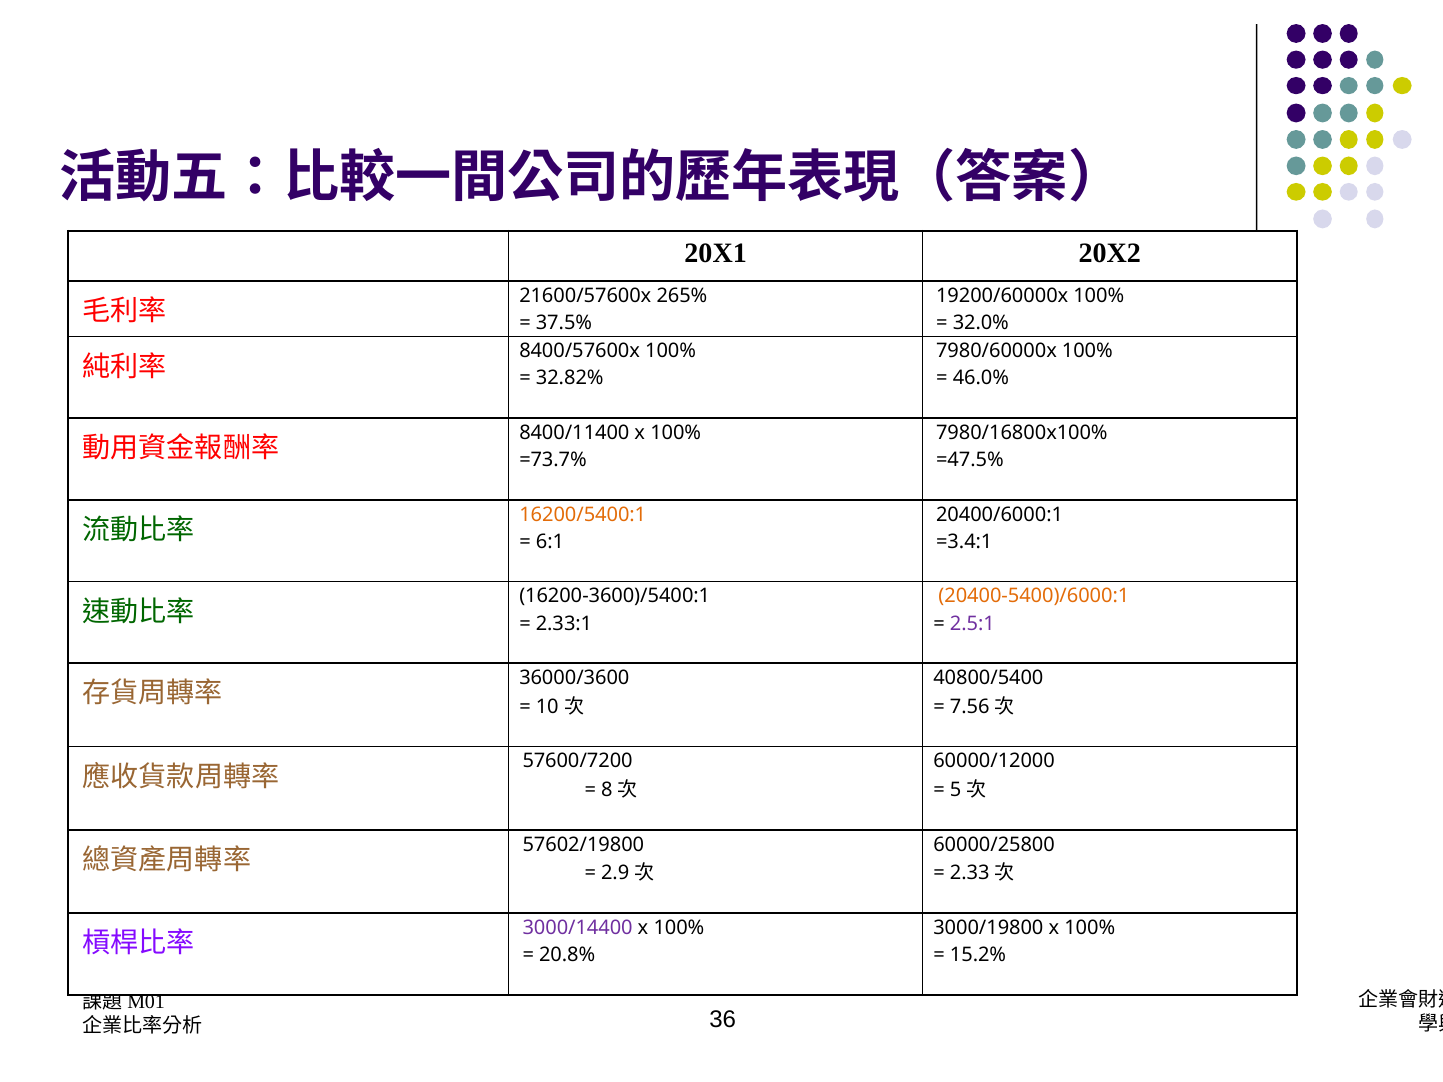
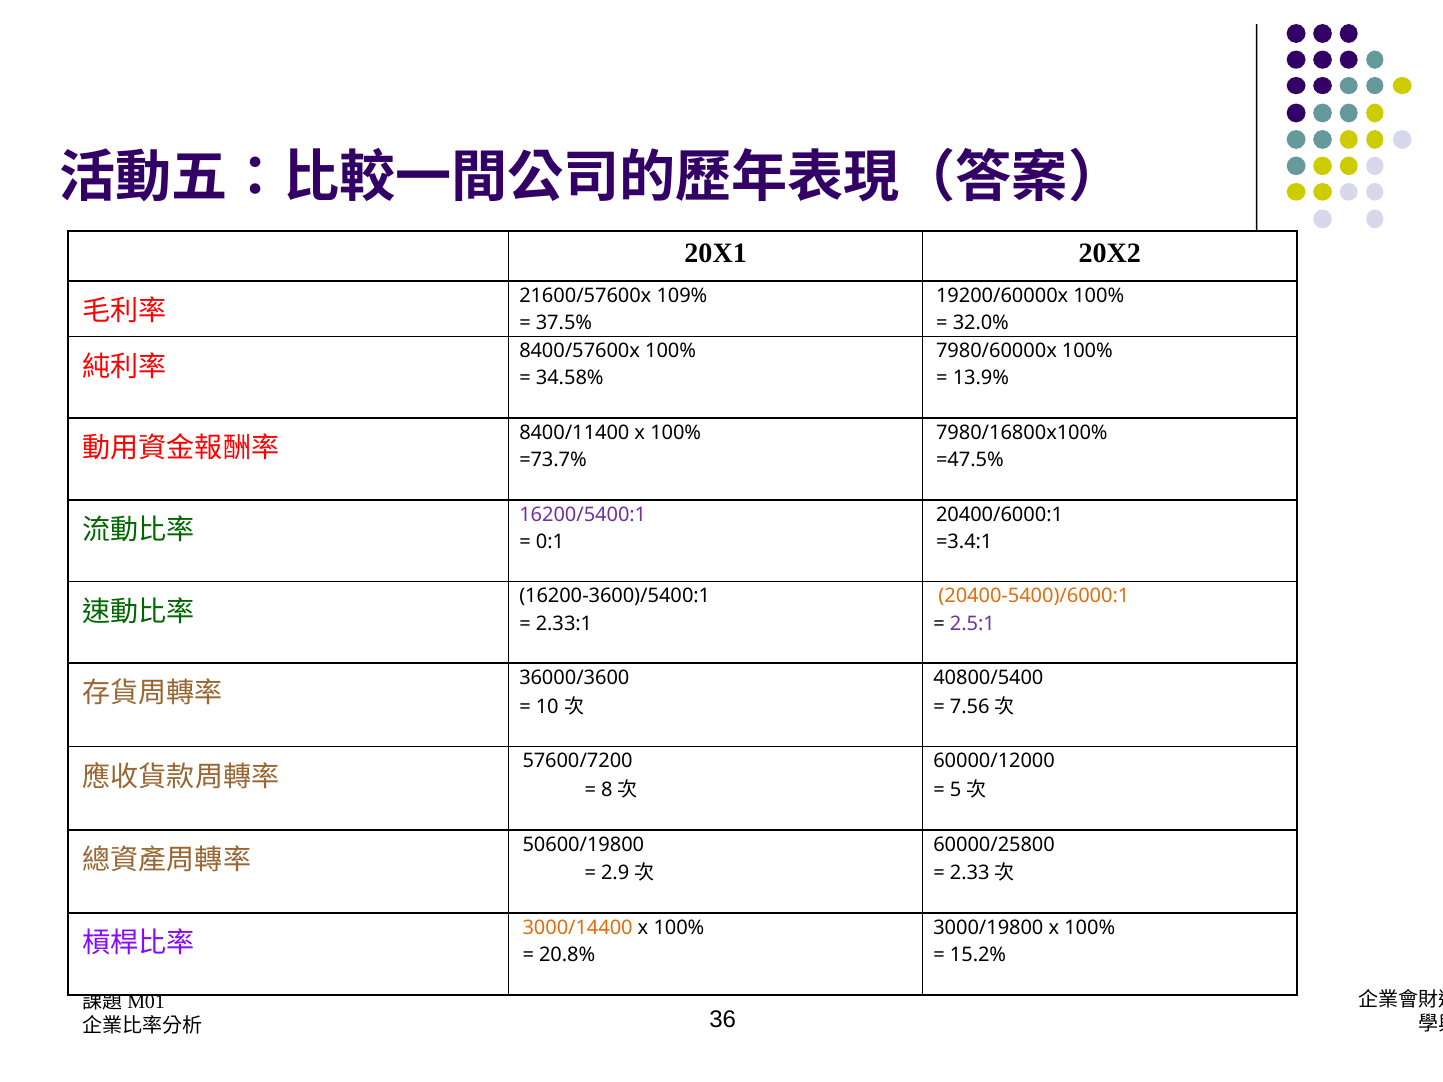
265%: 265% -> 109% (682, 296)
32.82%: 32.82% -> 34.58% (570, 378)
46.0%: 46.0% -> 13.9% (981, 378)
16200/5400:1 colour: orange -> purple (583, 515)
6:1: 6:1 -> 0:1 (550, 542)
57602/19800: 57602/19800 -> 50600/19800 (583, 845)
3000/14400 colour: purple -> orange (578, 928)
